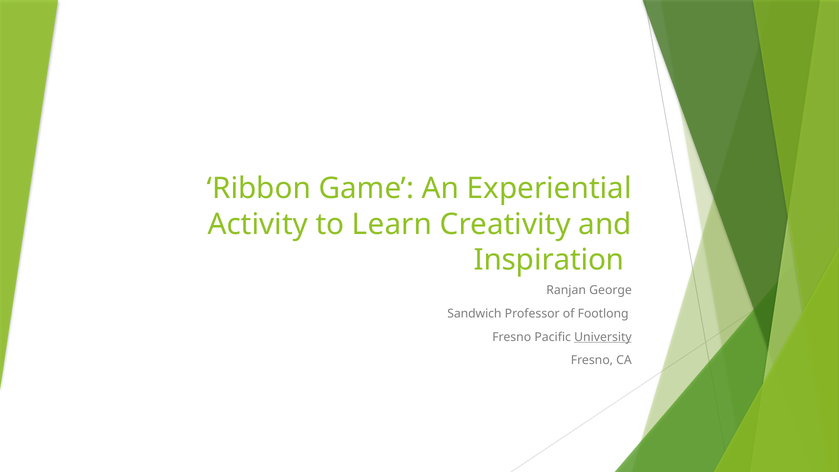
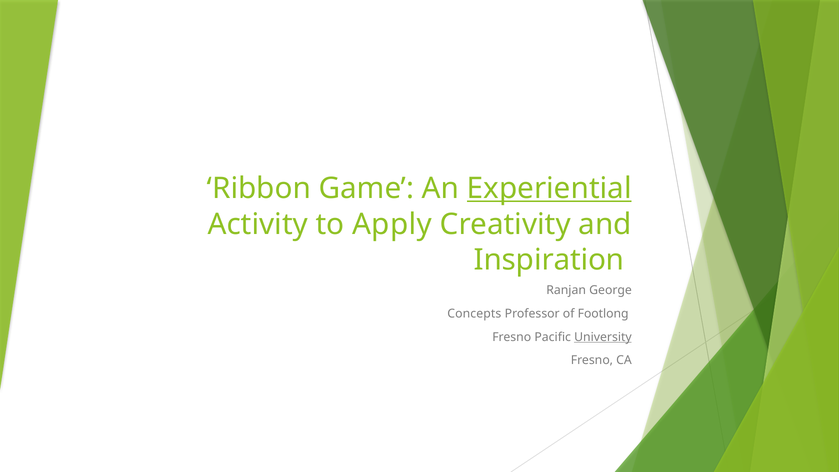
Experiential underline: none -> present (549, 189)
Learn: Learn -> Apply (392, 224)
Sandwich: Sandwich -> Concepts (474, 314)
